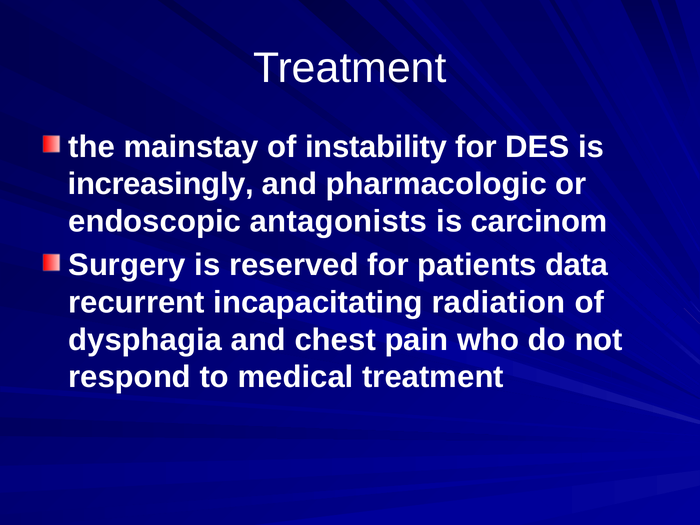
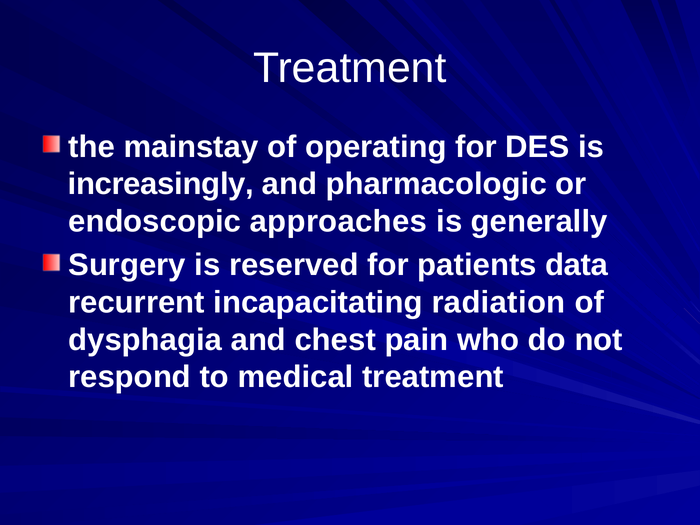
instability: instability -> operating (376, 147)
antagonists: antagonists -> approaches (339, 222)
carcinom: carcinom -> generally (539, 222)
